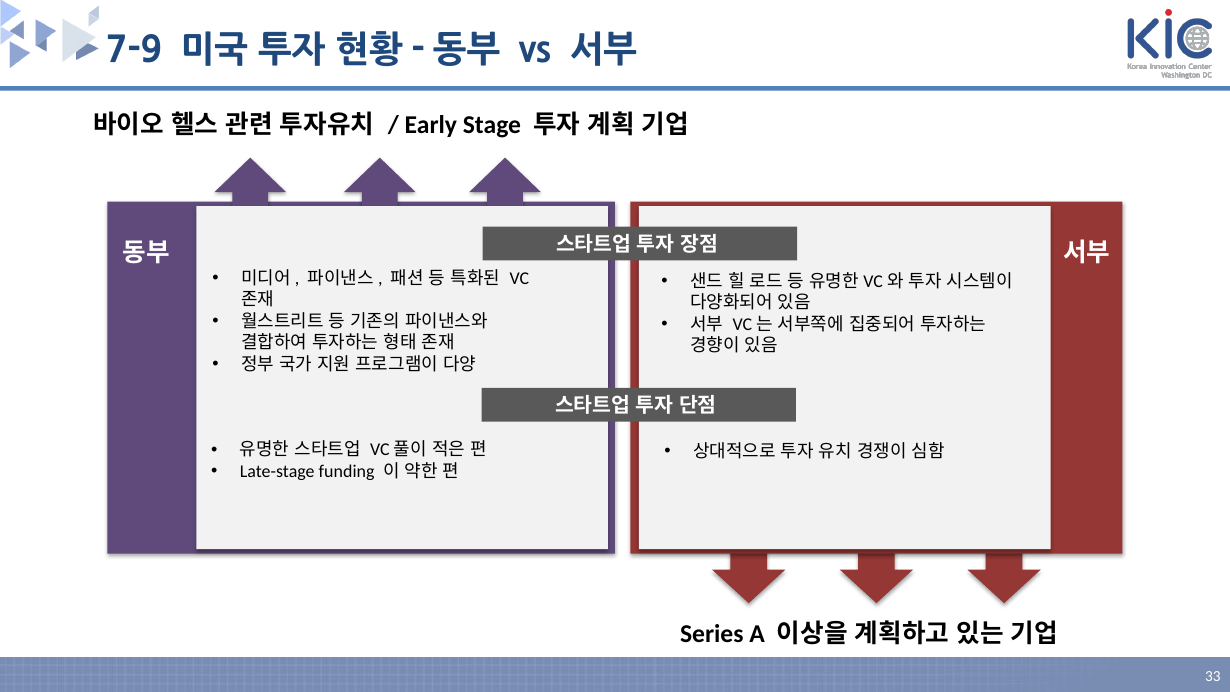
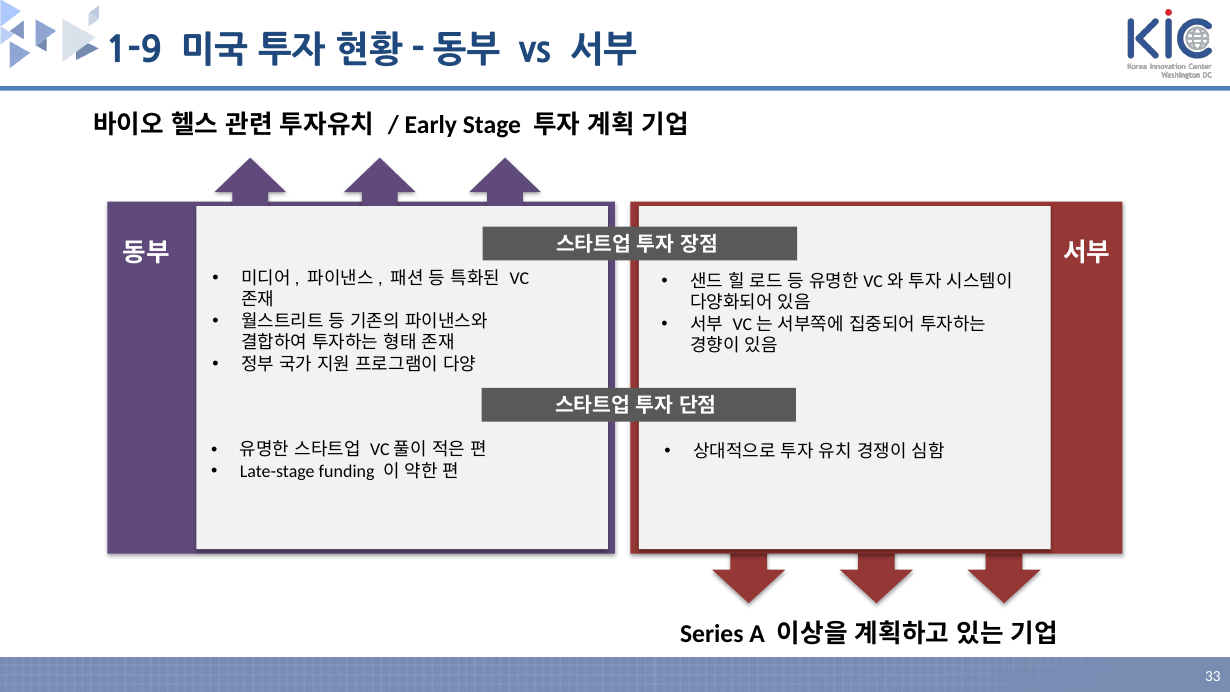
7-9: 7-9 -> 1-9 (134, 50)
